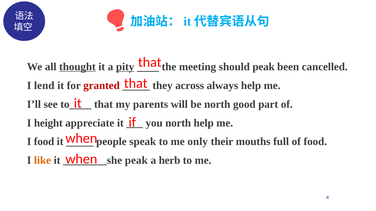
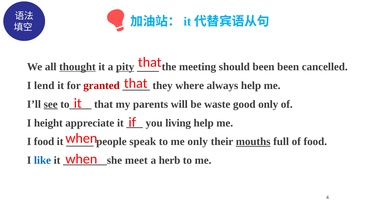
should peak: peak -> been (264, 67)
across: across -> where (190, 86)
see underline: none -> present (51, 104)
be north: north -> waste (217, 104)
good part: part -> only (268, 104)
you north: north -> living (178, 123)
mouths underline: none -> present (253, 142)
like colour: orange -> blue (42, 161)
peak: peak -> meet (136, 161)
